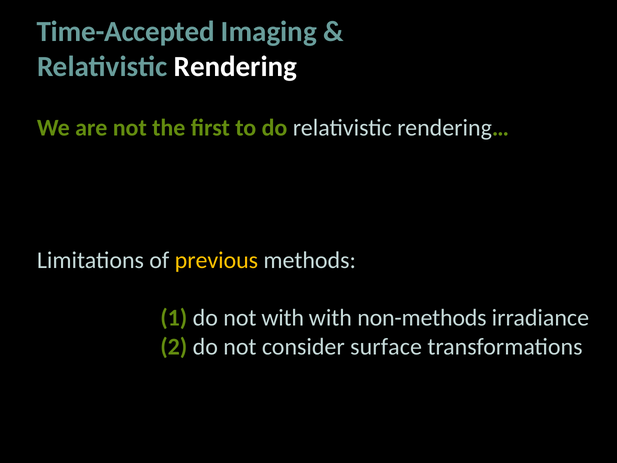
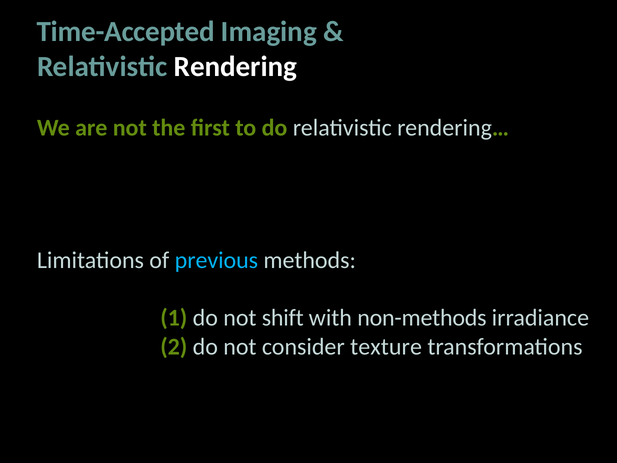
previous colour: yellow -> light blue (216, 260)
not with: with -> shift (283, 318)
surface: surface -> texture (386, 347)
